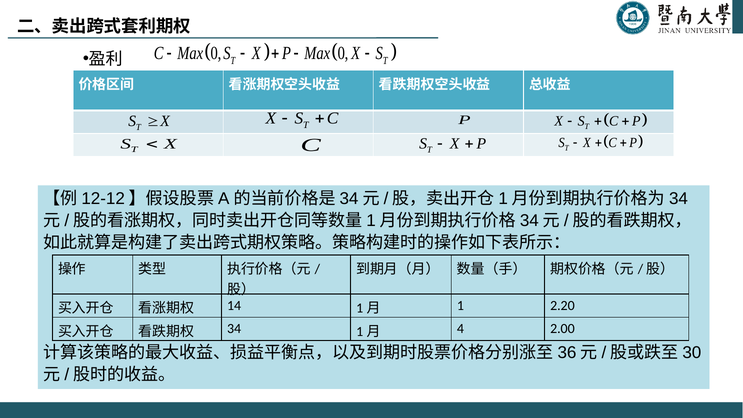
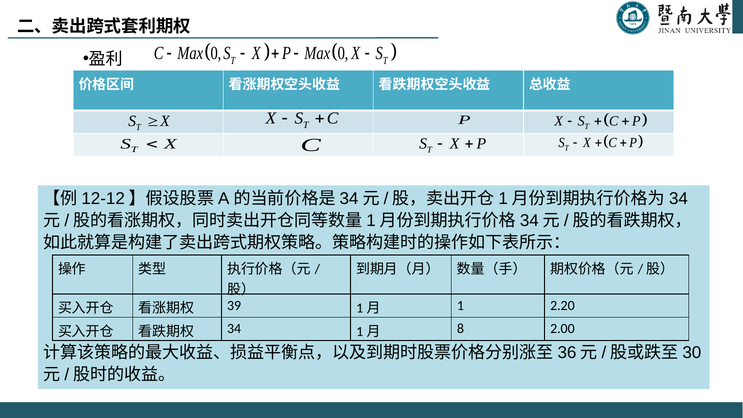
14: 14 -> 39 (234, 306)
4: 4 -> 8 (460, 329)
